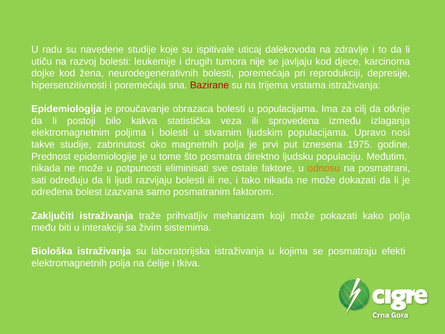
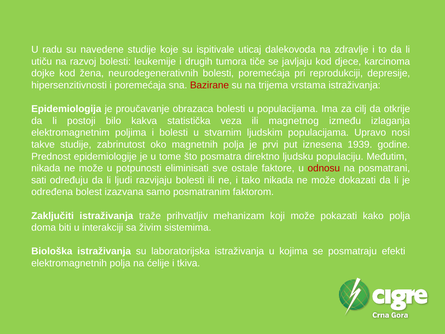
nije: nije -> tiče (257, 61)
sprovedena: sprovedena -> magnetnog (294, 121)
1975: 1975 -> 1939 (360, 144)
odnosu colour: orange -> red (324, 168)
među: među -> doma (44, 227)
